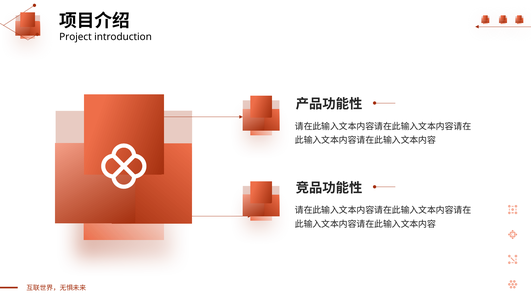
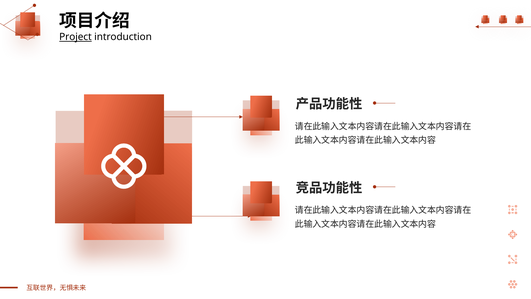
Project underline: none -> present (75, 37)
